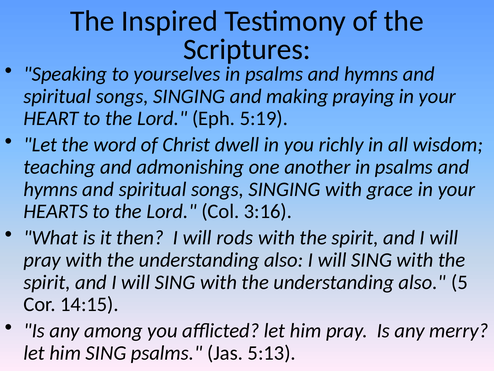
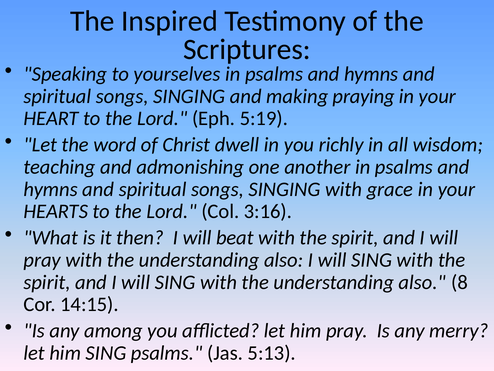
rods: rods -> beat (235, 237)
5: 5 -> 8 (460, 282)
